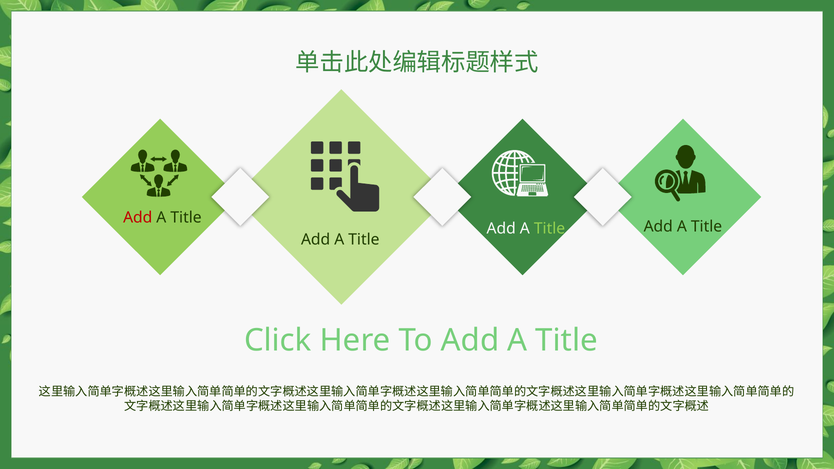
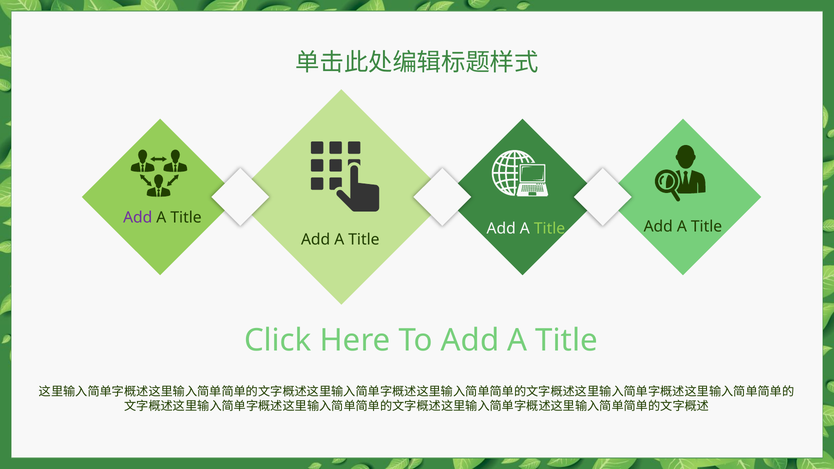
Add colour: red -> purple (138, 218)
